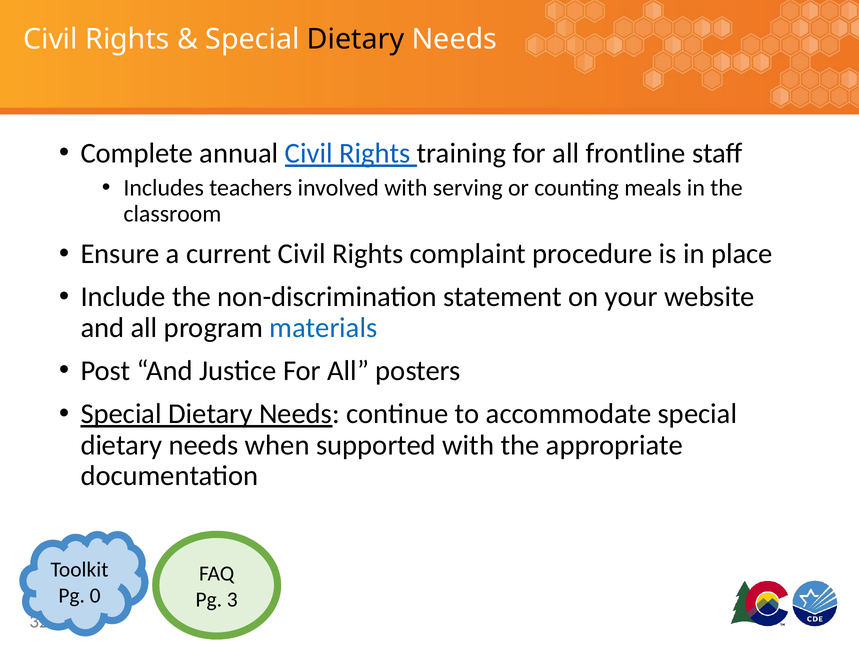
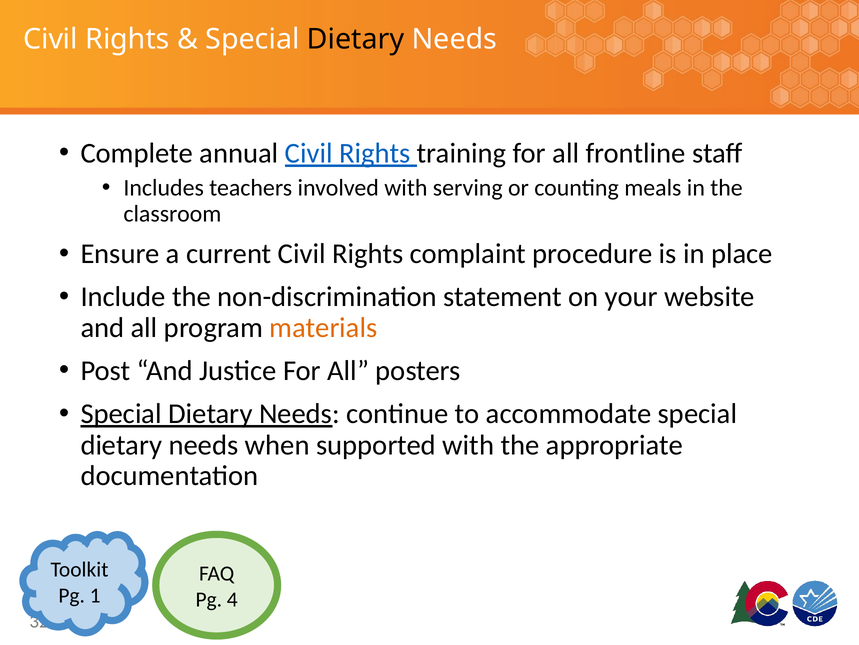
materials colour: blue -> orange (323, 327)
0: 0 -> 1 (95, 595)
3: 3 -> 4 (232, 599)
